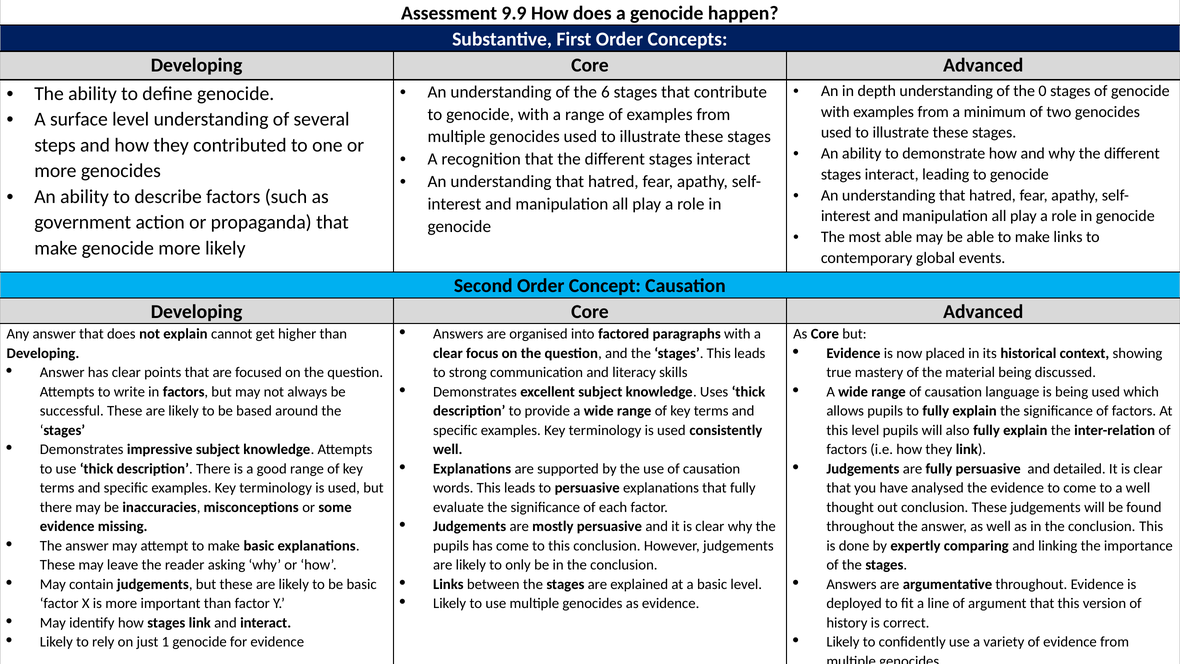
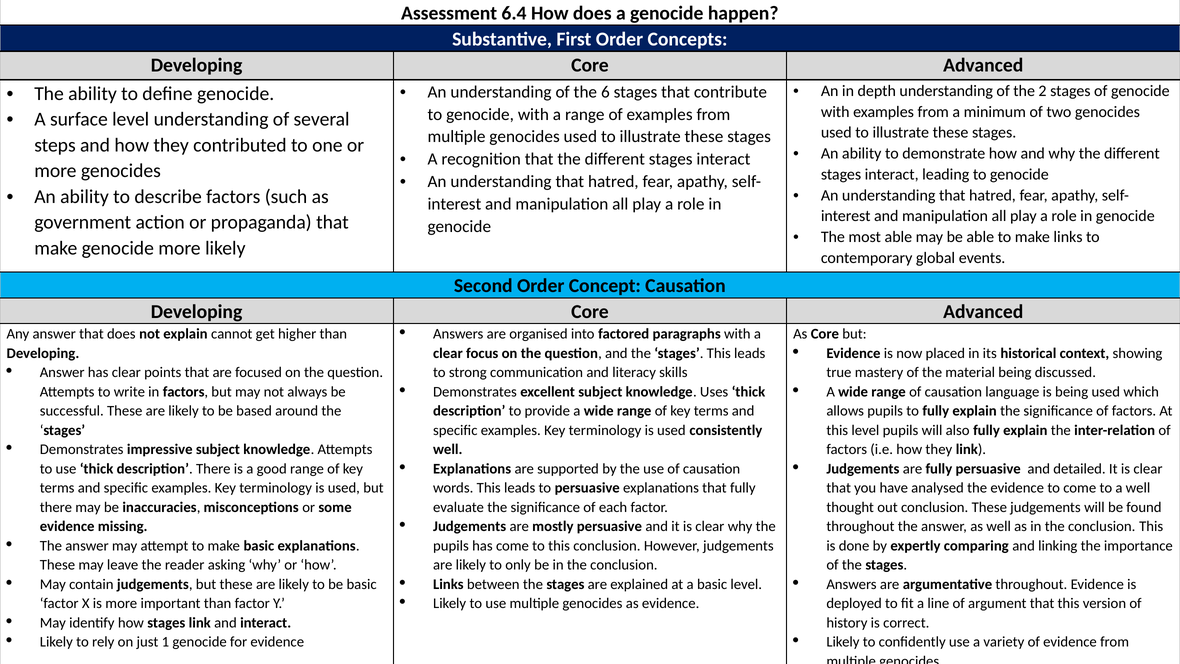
9.9: 9.9 -> 6.4 (514, 13)
0: 0 -> 2 (1043, 91)
